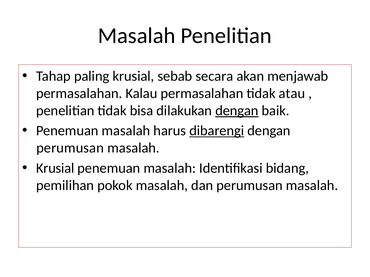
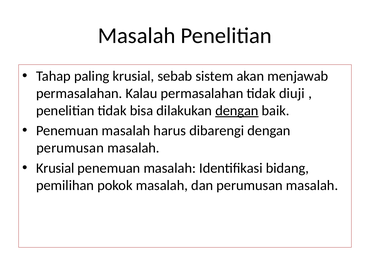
secara: secara -> sistem (214, 76)
atau: atau -> diuji (292, 94)
dibarengi underline: present -> none (217, 131)
